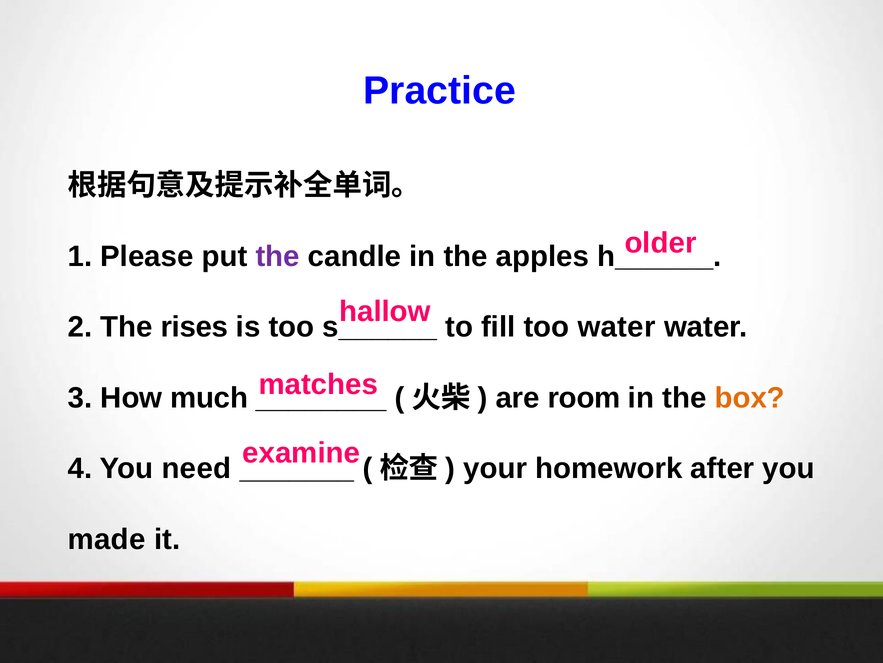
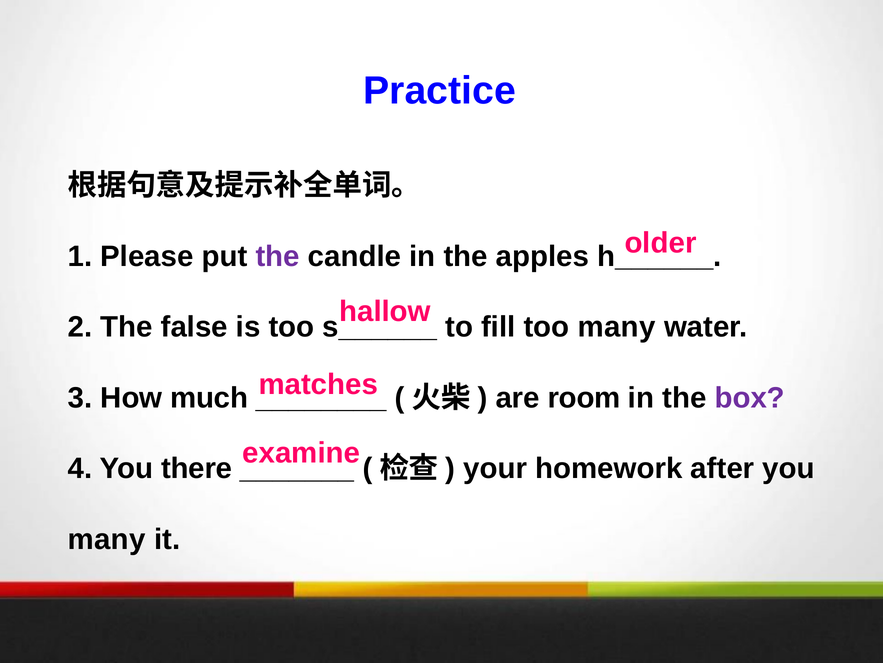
rises: rises -> false (194, 327)
too water: water -> many (617, 327)
box colour: orange -> purple (750, 397)
need: need -> there (197, 468)
made: made -> many (107, 539)
